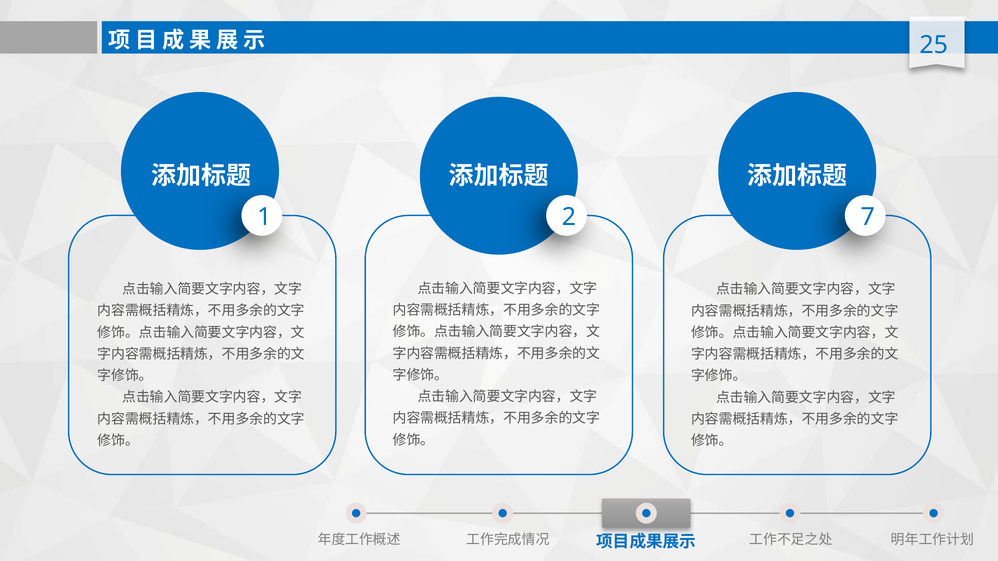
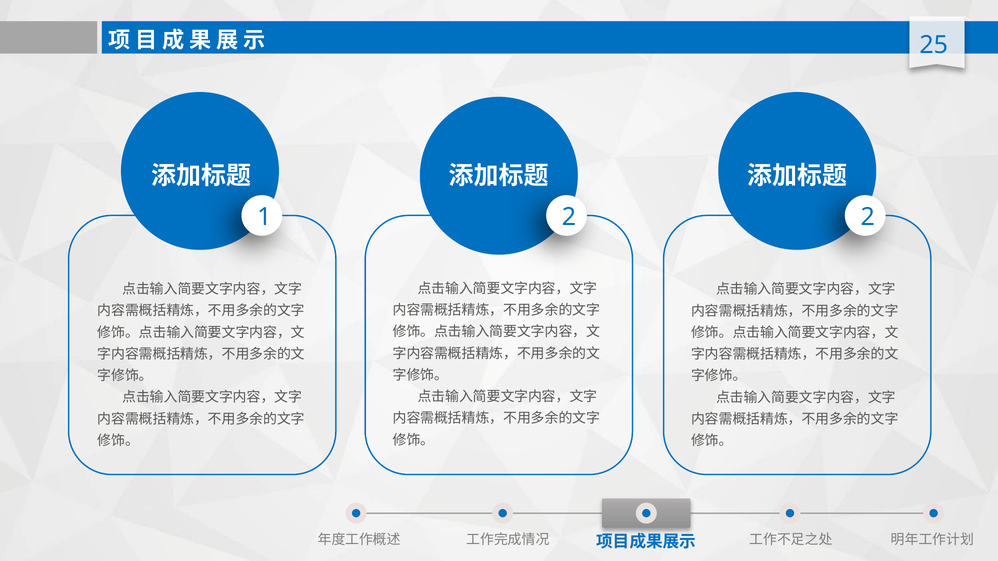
2 7: 7 -> 2 (868, 217)
